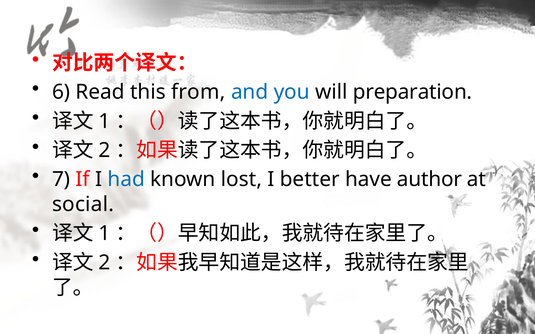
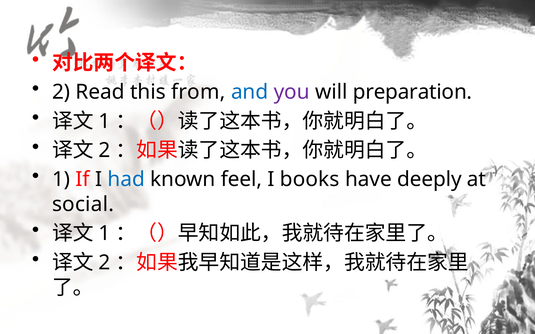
6: 6 -> 2 (61, 92)
you colour: blue -> purple (292, 92)
7: 7 -> 1 (61, 180)
lost: lost -> feel (241, 180)
better: better -> books (310, 180)
author: author -> deeply (429, 180)
